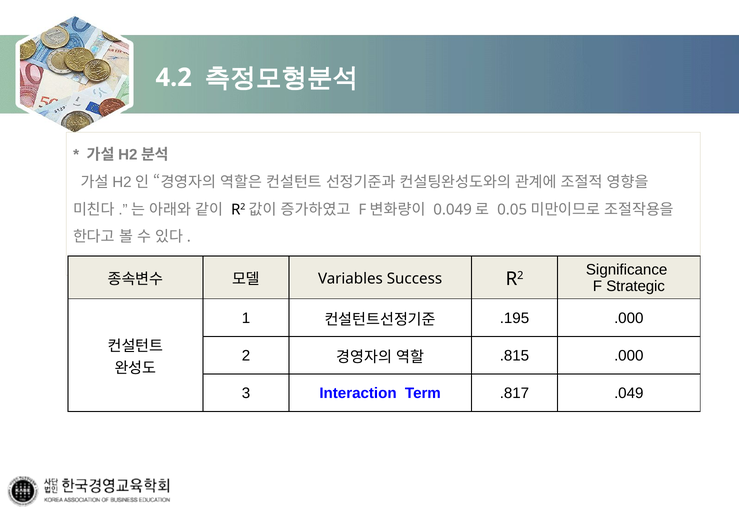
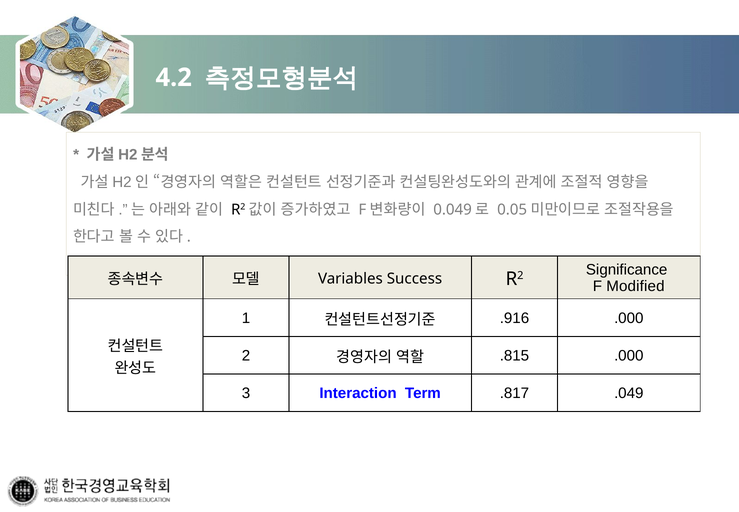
Strategic: Strategic -> Modified (635, 286)
.195: .195 -> .916 (514, 318)
